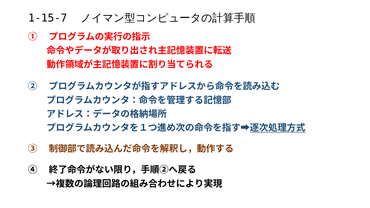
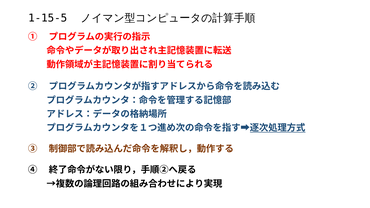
1-15-7: 1-15-7 -> 1-15-5 (48, 18)
